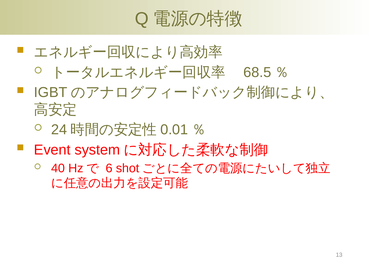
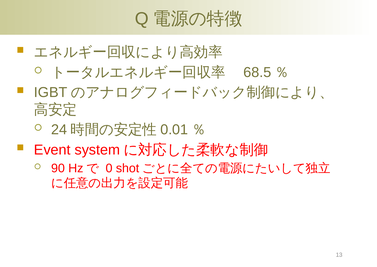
40: 40 -> 90 (58, 168)
6: 6 -> 0 (109, 168)
